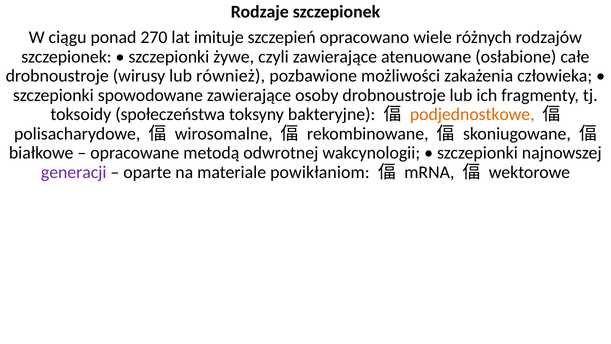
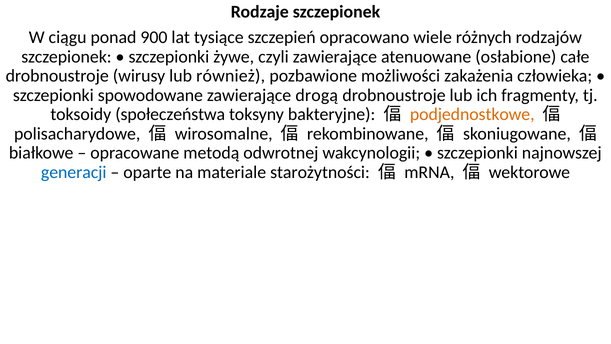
270: 270 -> 900 (154, 37)
imituje: imituje -> tysiące (219, 37)
osoby: osoby -> drogą (317, 95)
generacji colour: purple -> blue (74, 172)
powikłaniom: powikłaniom -> starożytności (320, 172)
